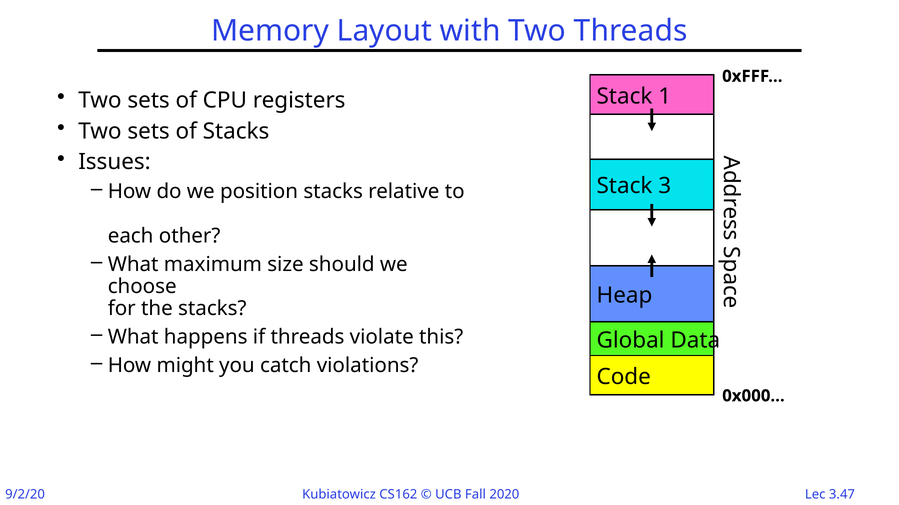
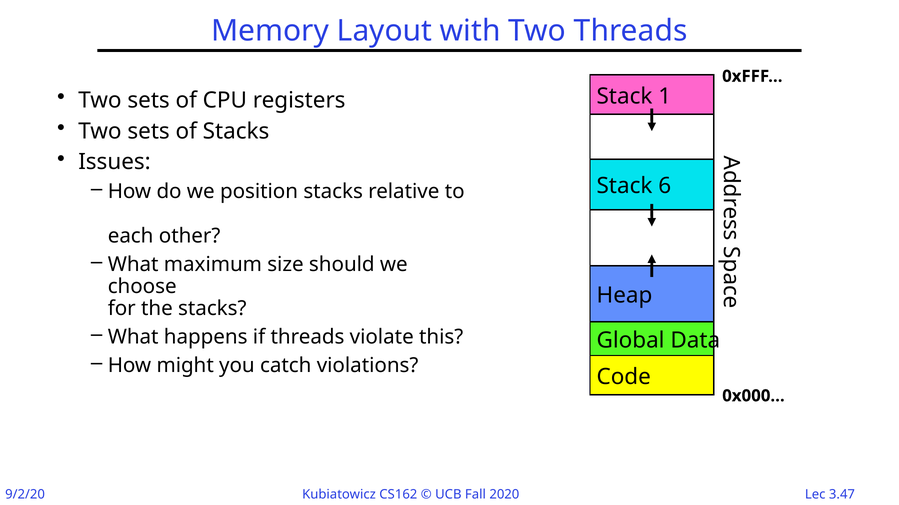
3: 3 -> 6 (665, 186)
